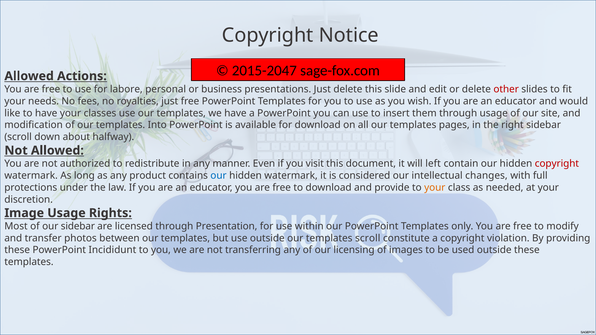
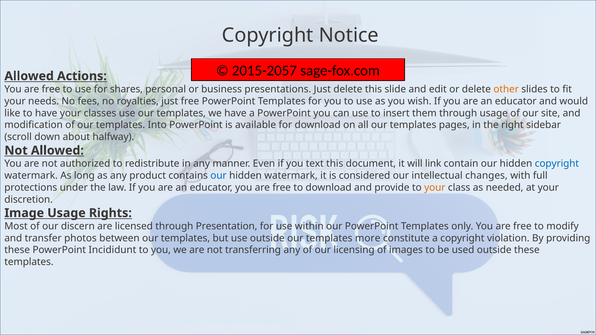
2015-2047: 2015-2047 -> 2015-2057 (264, 71)
labore: labore -> shares (126, 89)
other colour: red -> orange (506, 89)
visit: visit -> text (315, 164)
left: left -> link (433, 164)
copyright colour: red -> blue (557, 164)
our sidebar: sidebar -> discern (78, 226)
templates scroll: scroll -> more (368, 238)
